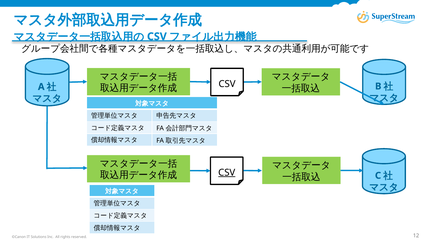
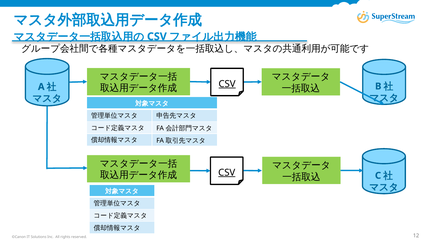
CSV underline: none -> present (227, 84)
